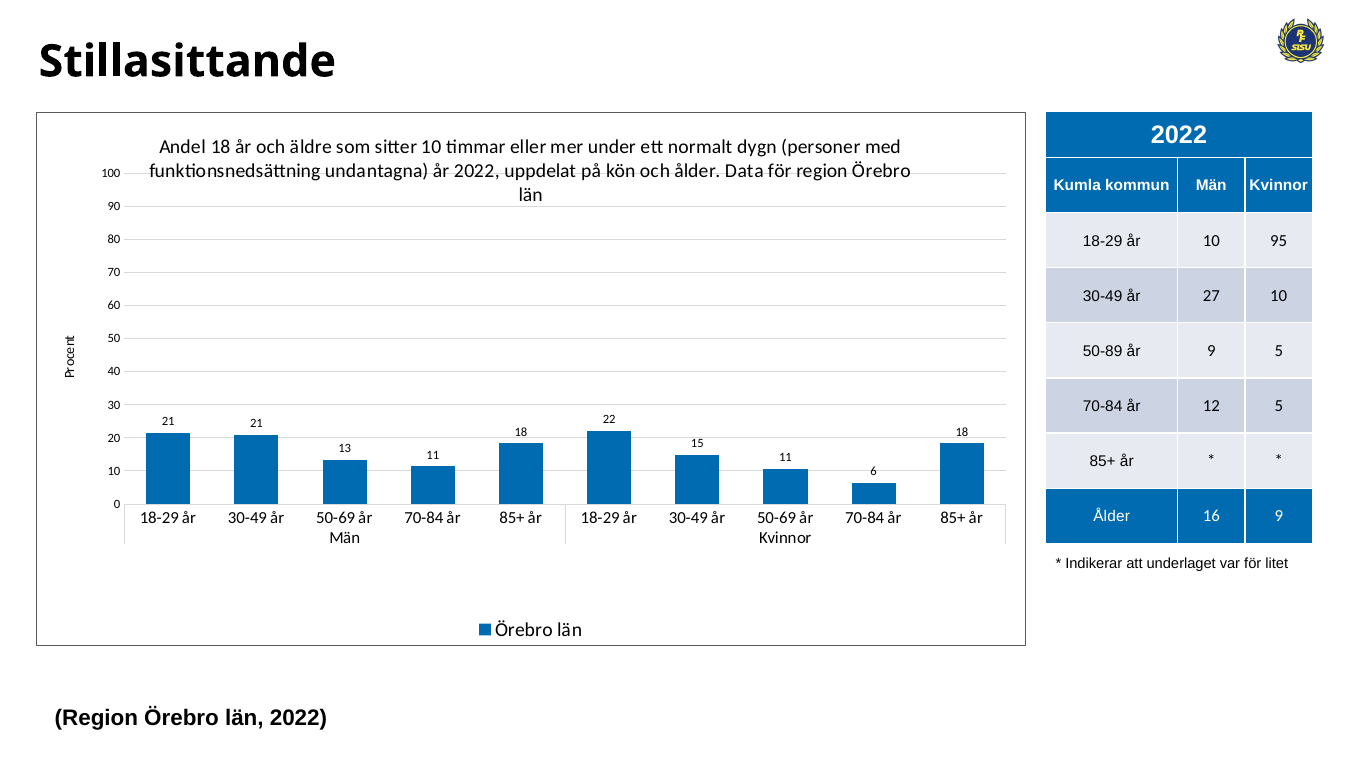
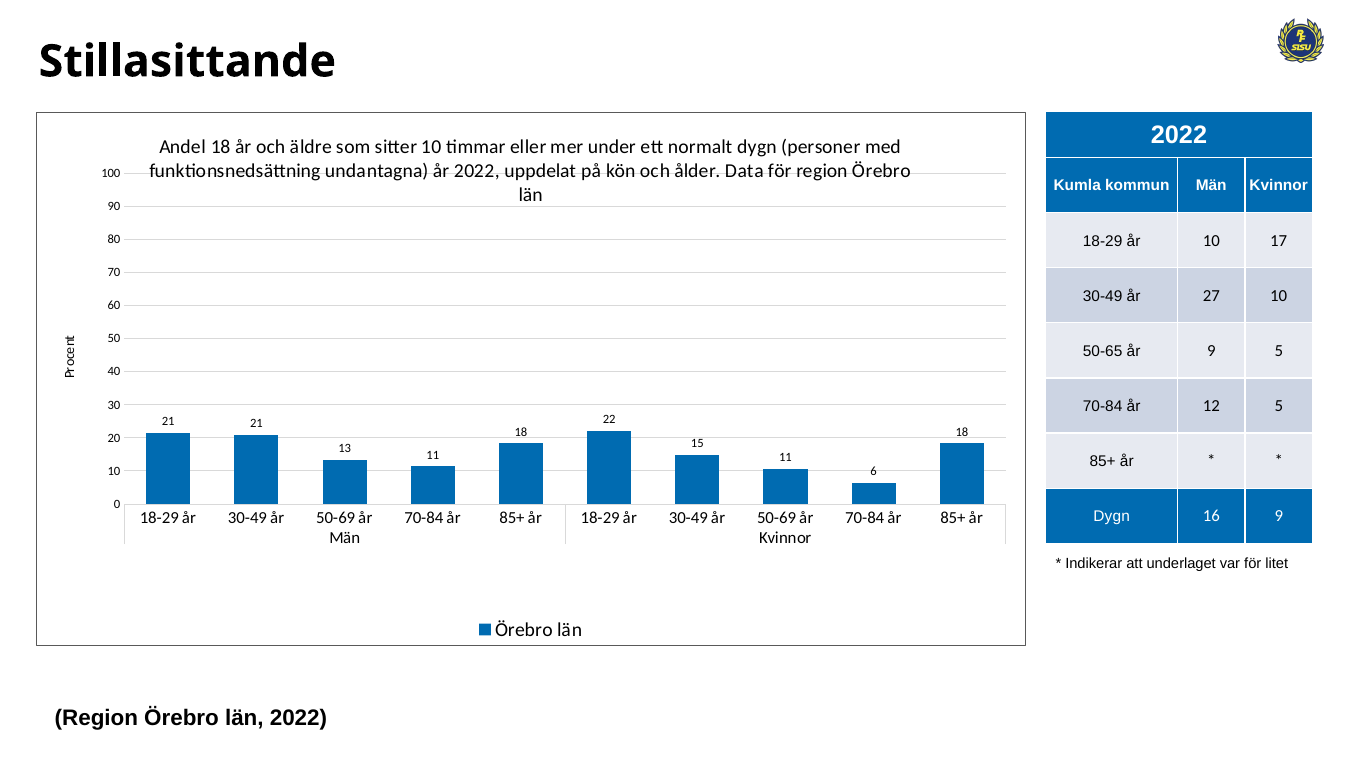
95: 95 -> 17 (1279, 241)
50-89: 50-89 -> 50-65 (1103, 351)
Ålder: Ålder -> Dygn (1112, 517)
